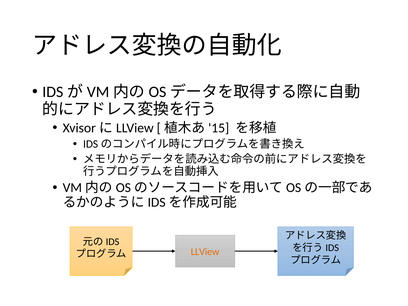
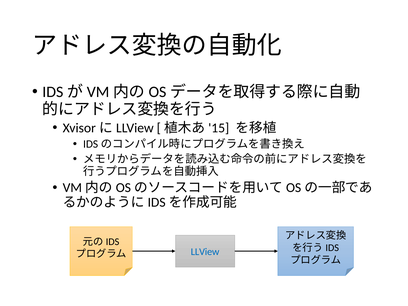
LLView colour: orange -> blue (205, 252)
